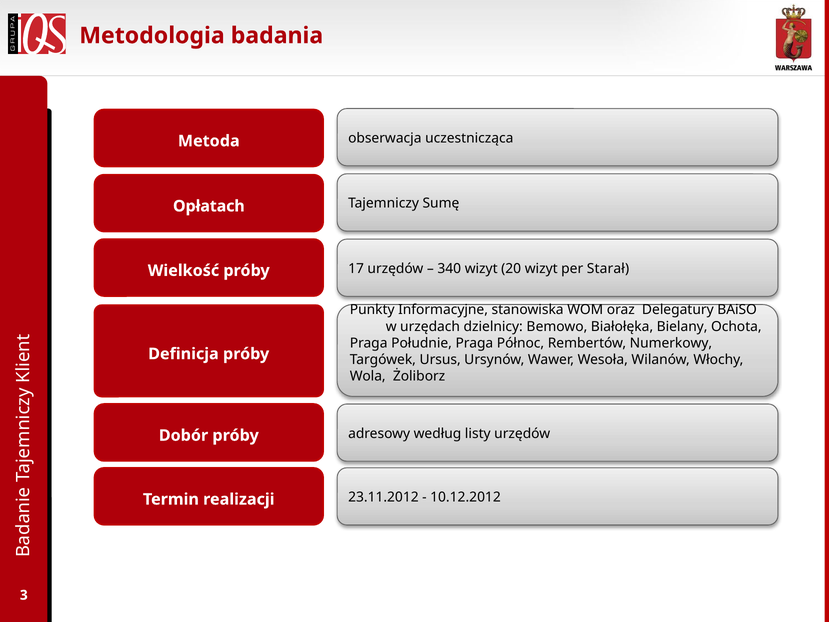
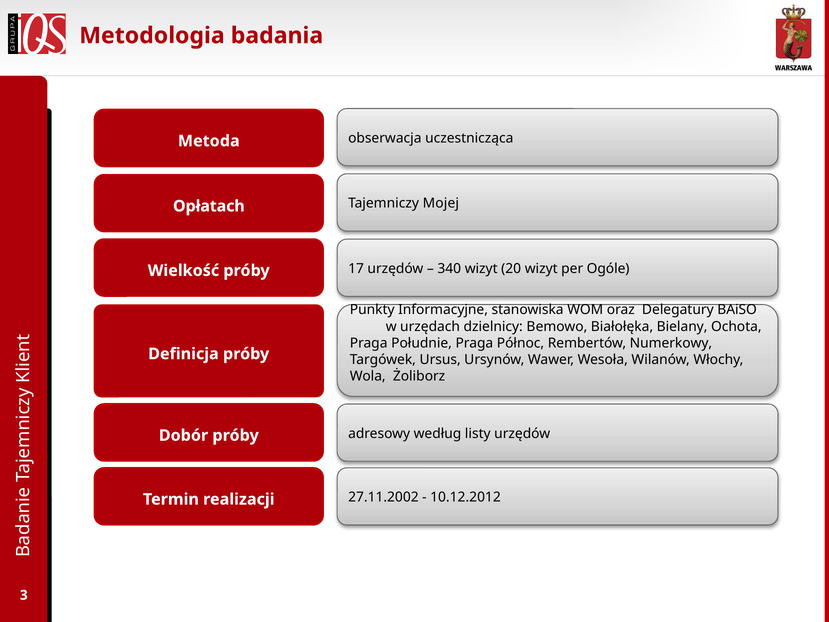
Sumę: Sumę -> Mojej (441, 203)
Starał: Starał -> Ogóle (608, 269)
23.11.2012: 23.11.2012 -> 27.11.2002 (383, 497)
